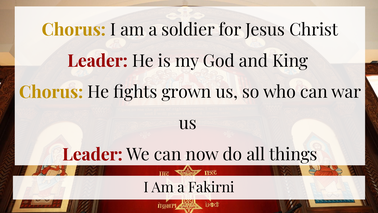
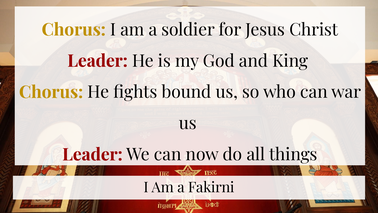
grown: grown -> bound (186, 92)
